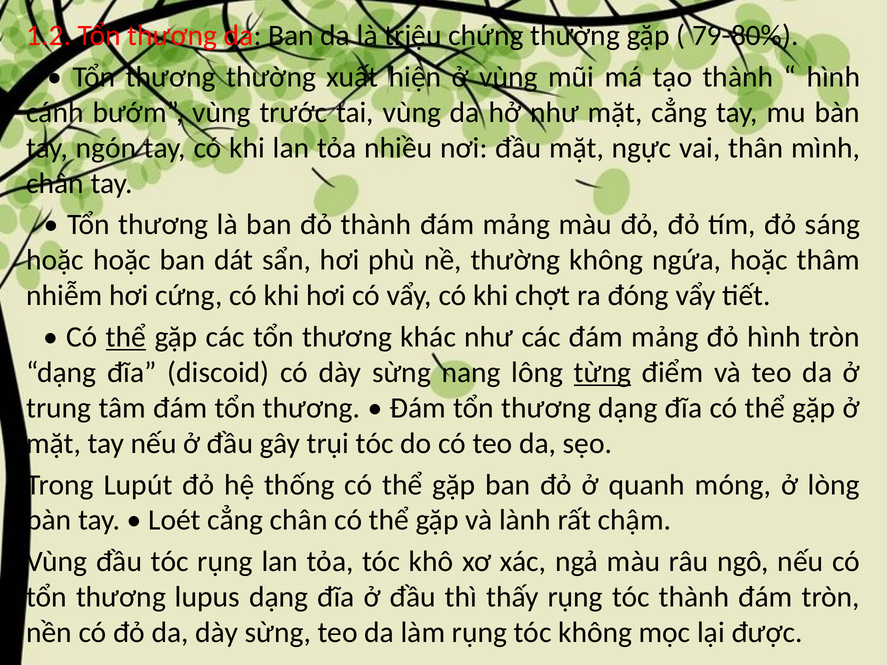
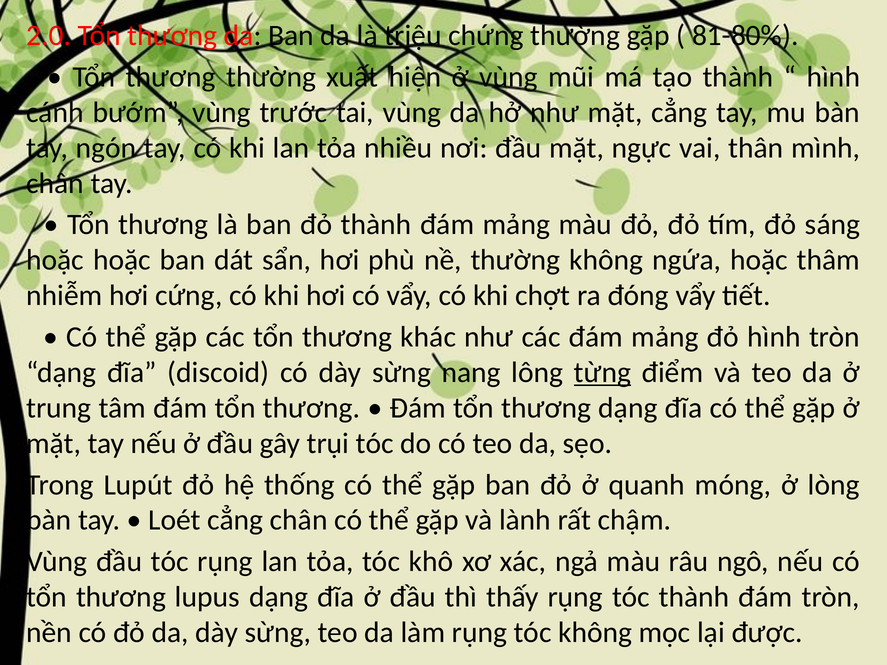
1.2: 1.2 -> 2.0 (49, 36)
79-80%: 79-80% -> 81-80% (745, 36)
thể underline: present -> none (126, 337)
